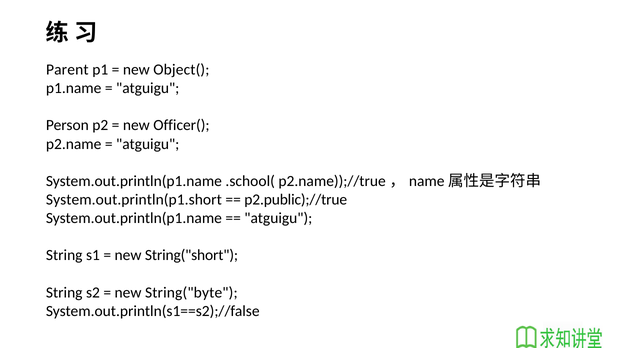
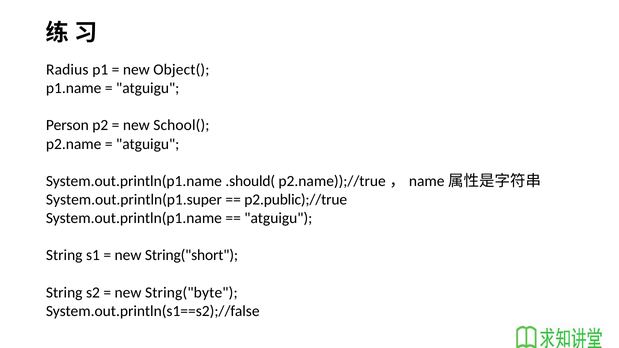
Parent: Parent -> Radius (67, 70)
Officer(: Officer( -> School( (181, 125)
.school(: .school( -> .should( (250, 181)
System.out.println(p1.short: System.out.println(p1.short -> System.out.println(p1.super (134, 200)
